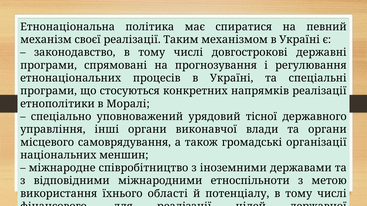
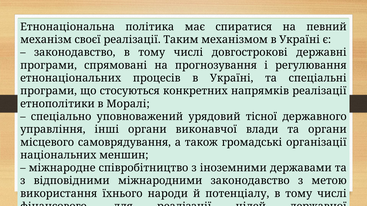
міжнародними етноспільноти: етноспільноти -> законодавство (250, 181)
області: області -> народи (168, 194)
